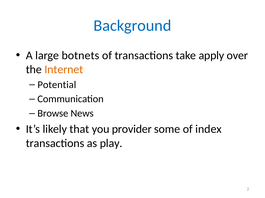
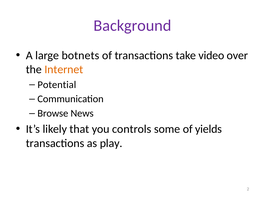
Background colour: blue -> purple (132, 26)
apply: apply -> video (211, 56)
provider: provider -> controls (132, 130)
index: index -> yields (209, 130)
